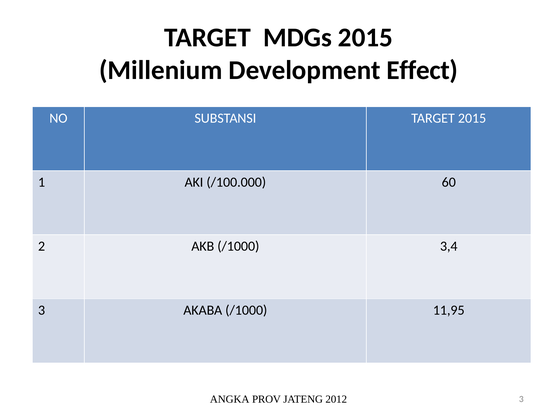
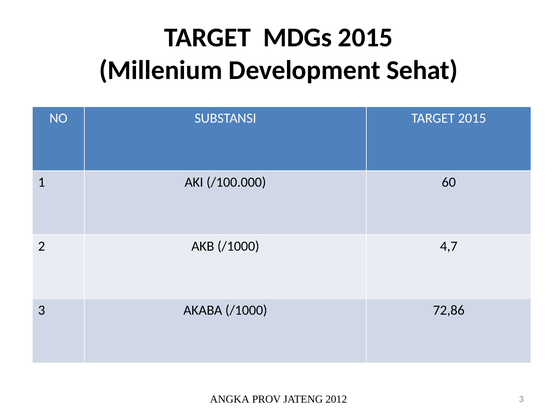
Effect: Effect -> Sehat (422, 70)
3,4: 3,4 -> 4,7 (449, 246)
11,95: 11,95 -> 72,86 (449, 310)
